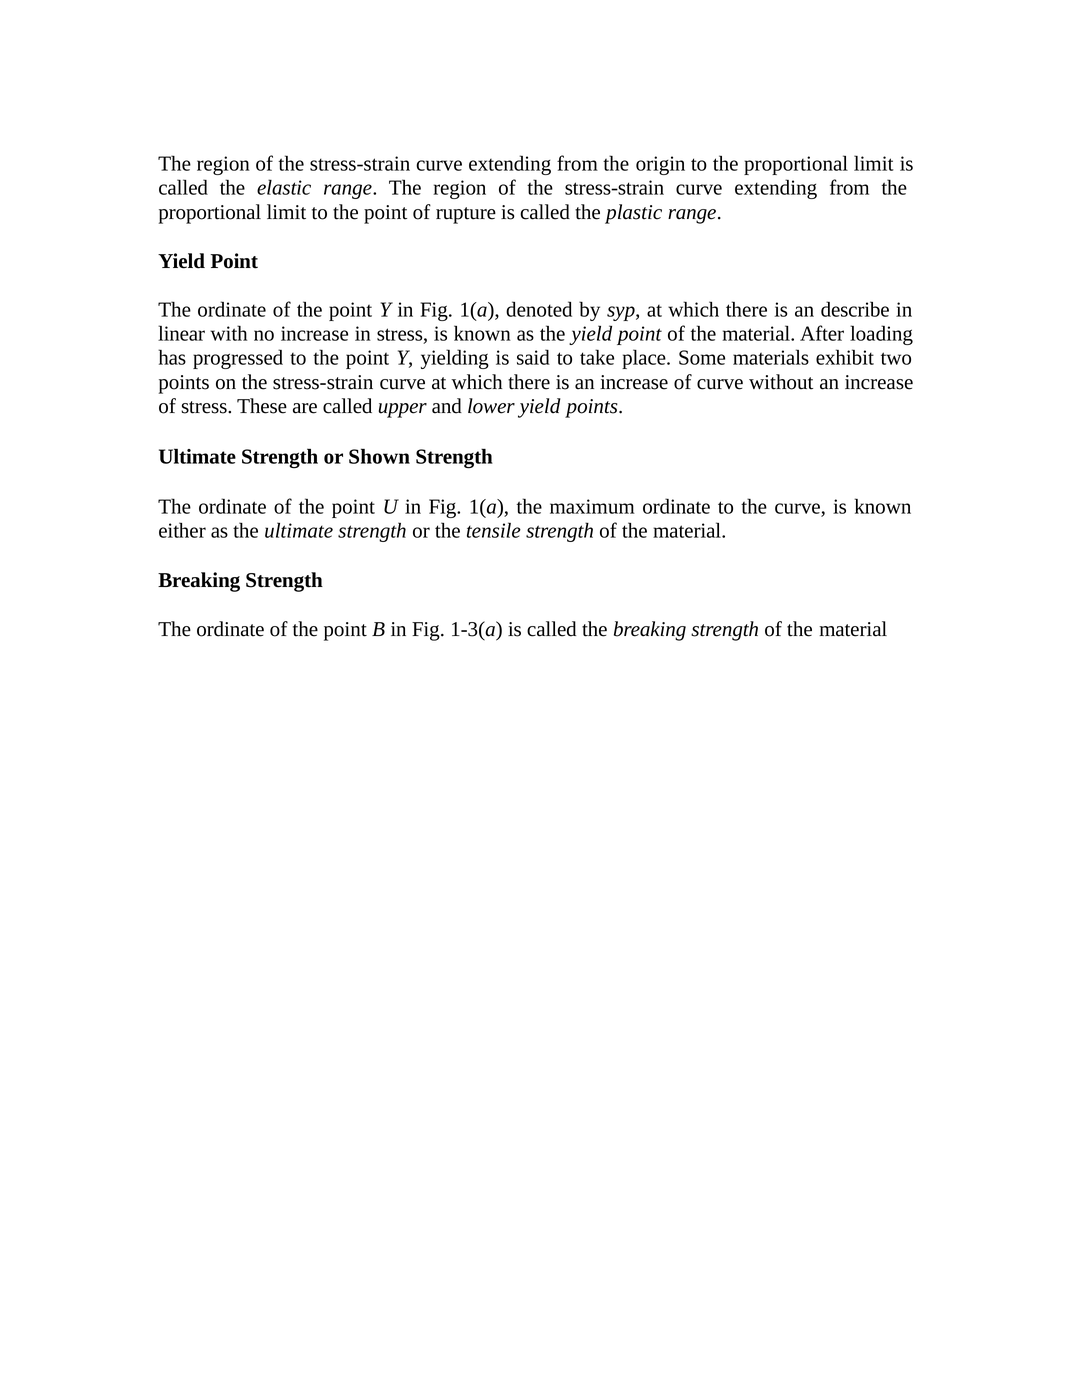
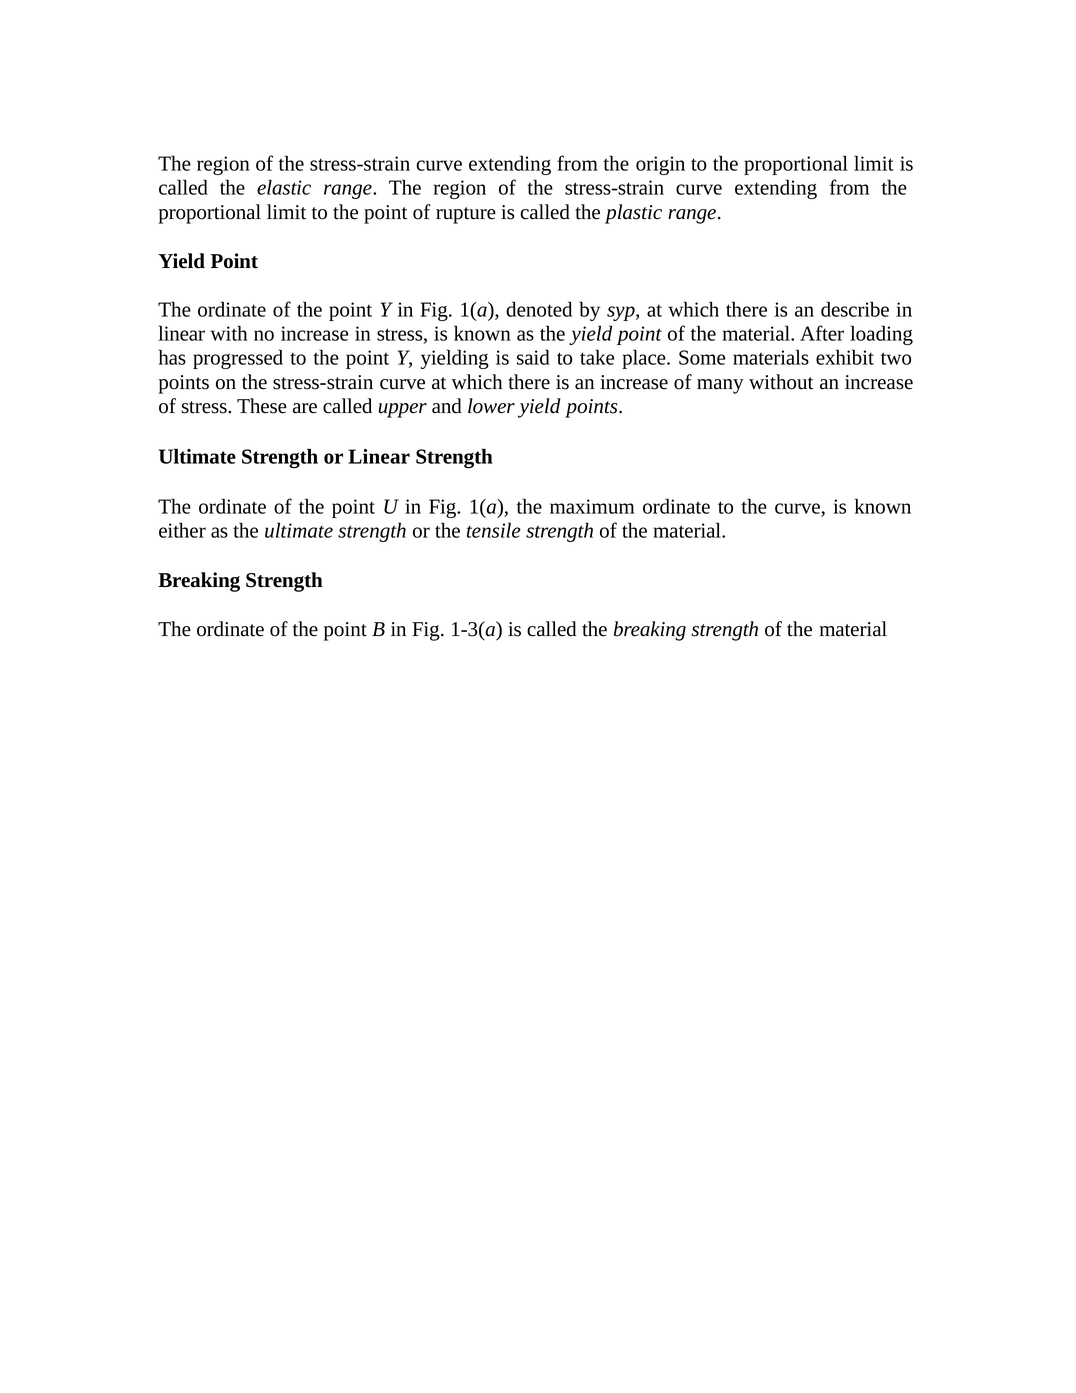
of curve: curve -> many (720, 382)
or Shown: Shown -> Linear (379, 457)
